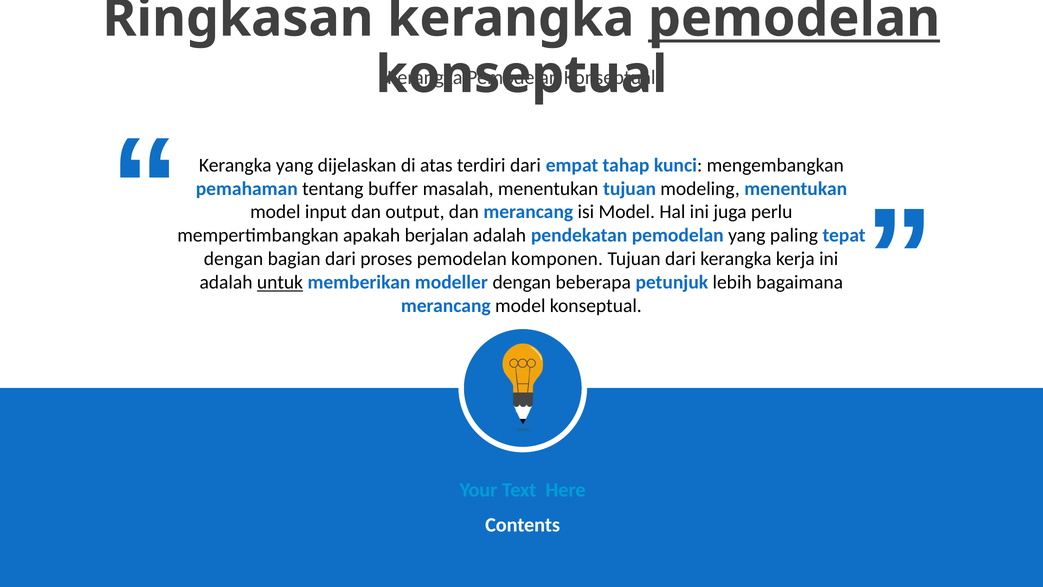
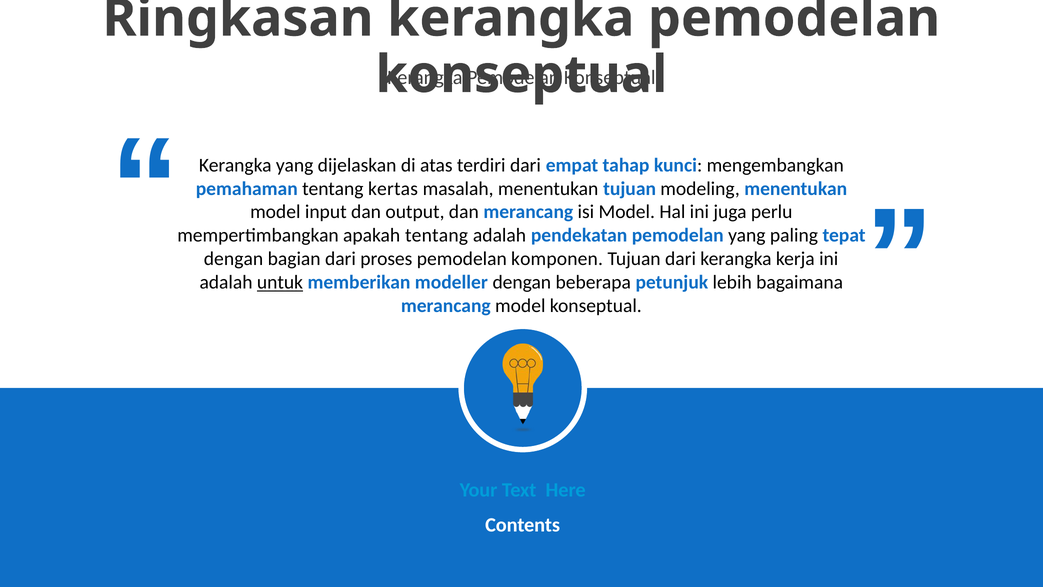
pemodelan underline: present -> none (794, 18)
buffer: buffer -> kertas (393, 188)
apakah berjalan: berjalan -> tentang (437, 235)
